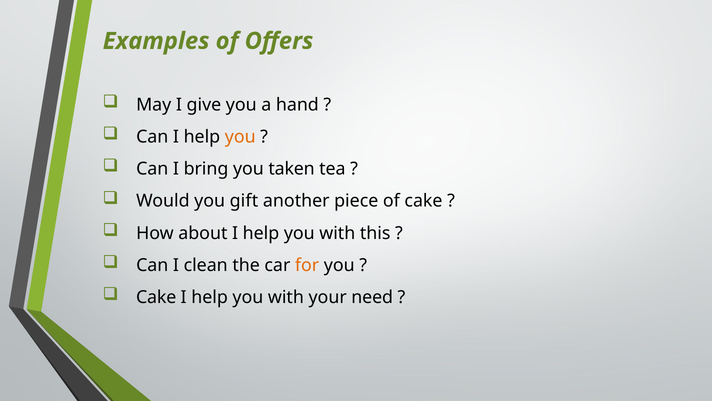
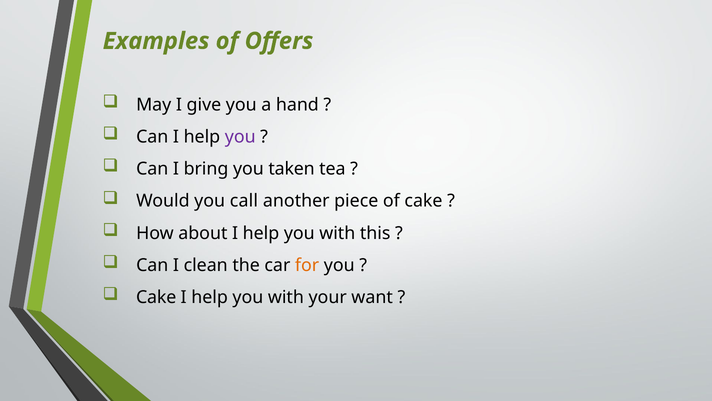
you colour: orange -> purple (240, 137)
gift: gift -> call (244, 201)
need: need -> want (372, 297)
